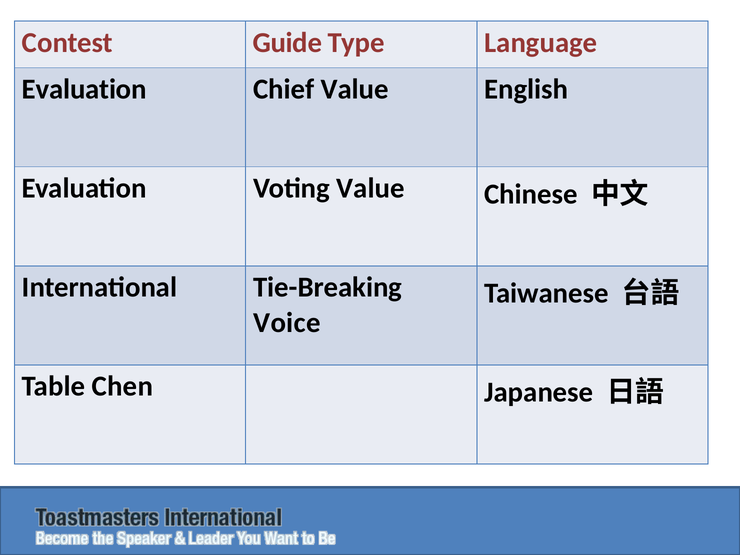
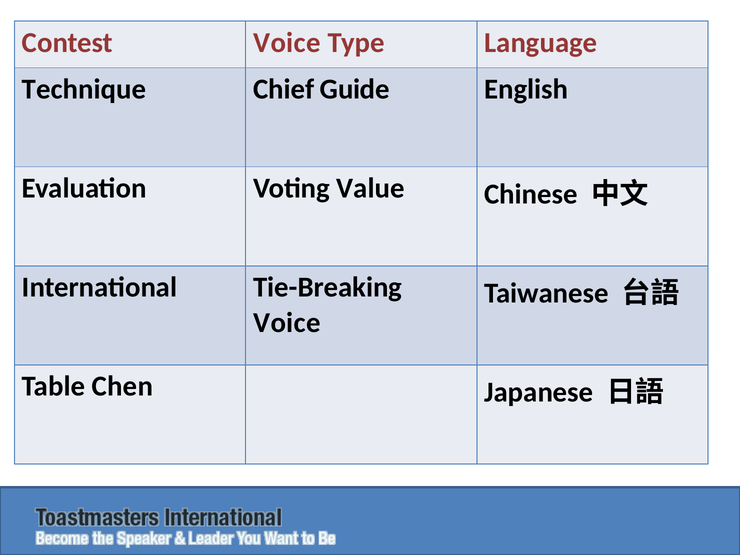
Contest Guide: Guide -> Voice (287, 43)
Evaluation: Evaluation -> Technique (84, 89)
Chief Value: Value -> Guide (355, 89)
